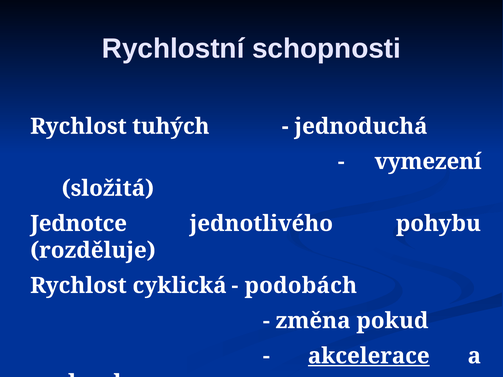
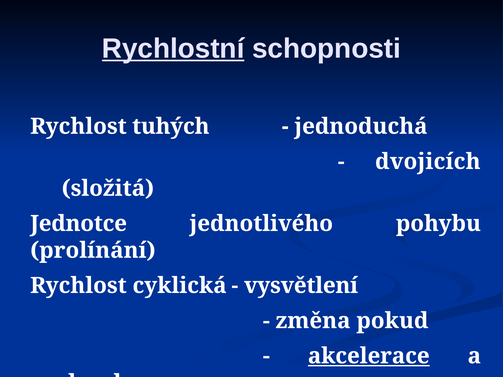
Rychlostní underline: none -> present (173, 48)
vymezení: vymezení -> dvojicích (428, 162)
rozděluje: rozděluje -> prolínání (93, 251)
podobách: podobách -> vysvětlení (301, 286)
